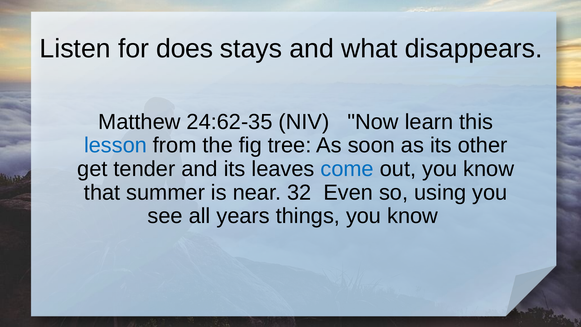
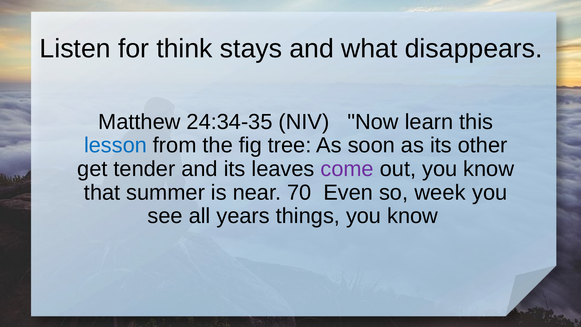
does: does -> think (185, 49)
24:62-35: 24:62-35 -> 24:34-35 (230, 122)
come colour: blue -> purple (347, 169)
32: 32 -> 70 (299, 192)
using: using -> week (440, 192)
